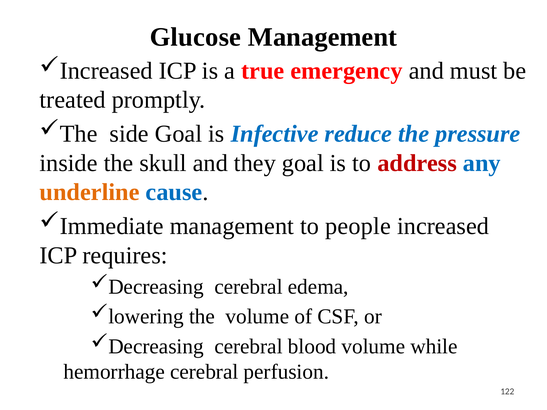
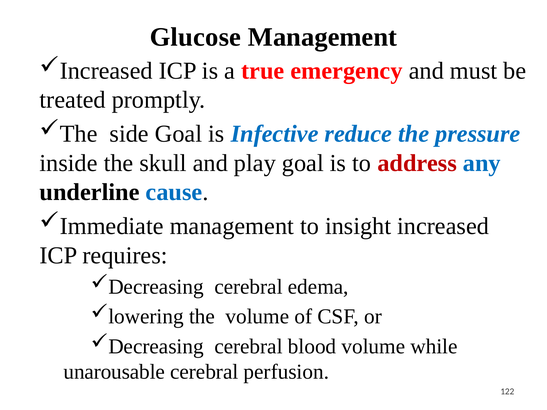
they: they -> play (255, 163)
underline colour: orange -> black (90, 192)
people: people -> insight (358, 226)
hemorrhage: hemorrhage -> unarousable (114, 372)
